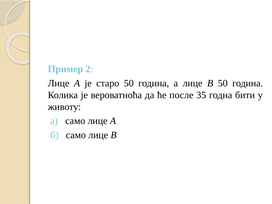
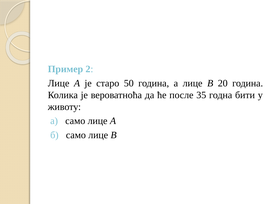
В 50: 50 -> 20 (223, 83)
